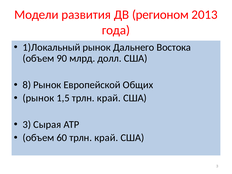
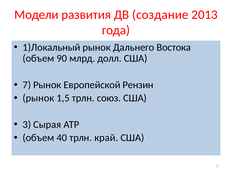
регионом: регионом -> создание (160, 15)
8: 8 -> 7 (27, 85)
Общих: Общих -> Рензин (138, 85)
1,5 трлн край: край -> союз (109, 98)
60: 60 -> 40 (62, 138)
